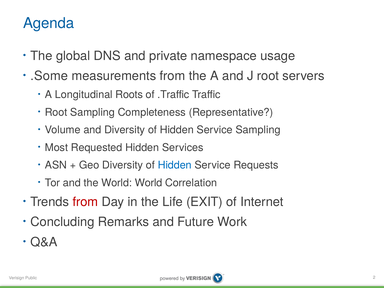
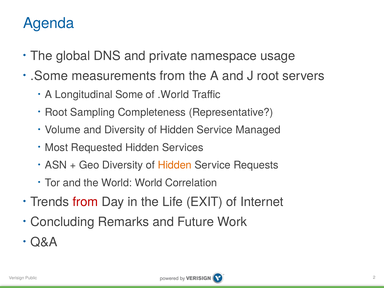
Roots: Roots -> Some (129, 95)
.Traffic: .Traffic -> .World (173, 95)
Service Sampling: Sampling -> Managed (258, 130)
Hidden colour: blue -> orange (175, 165)
